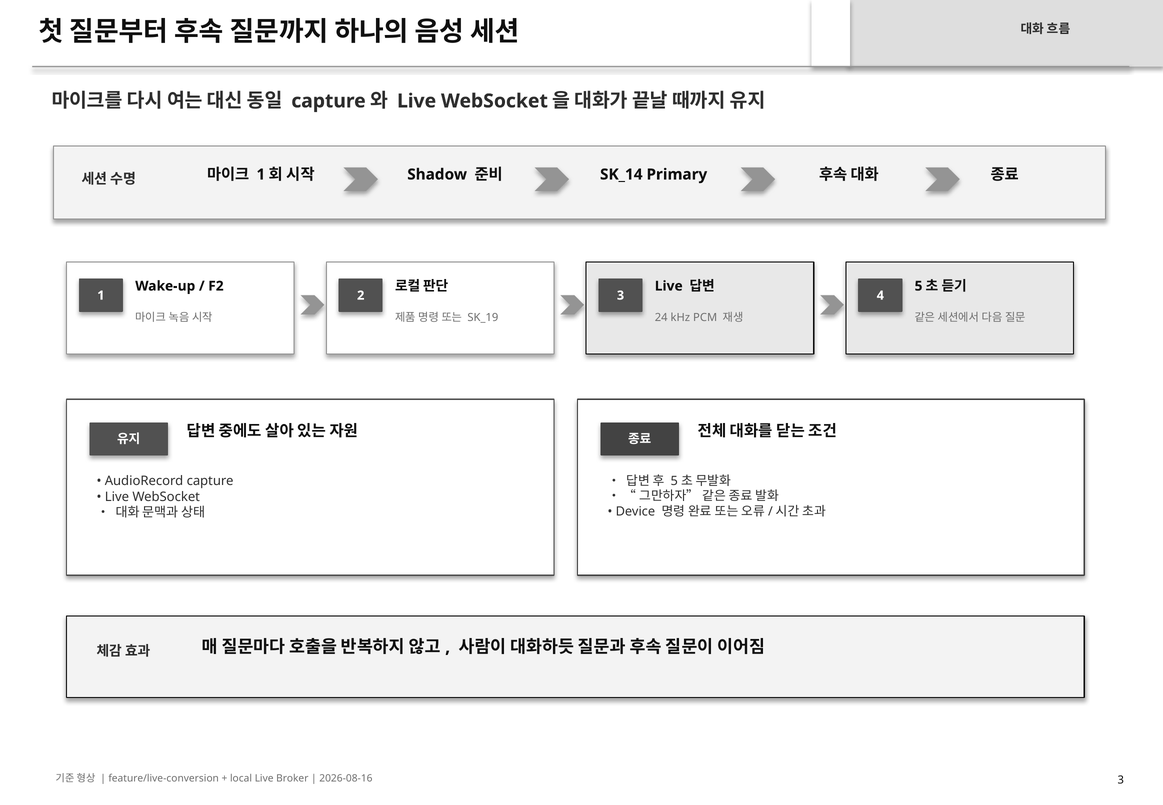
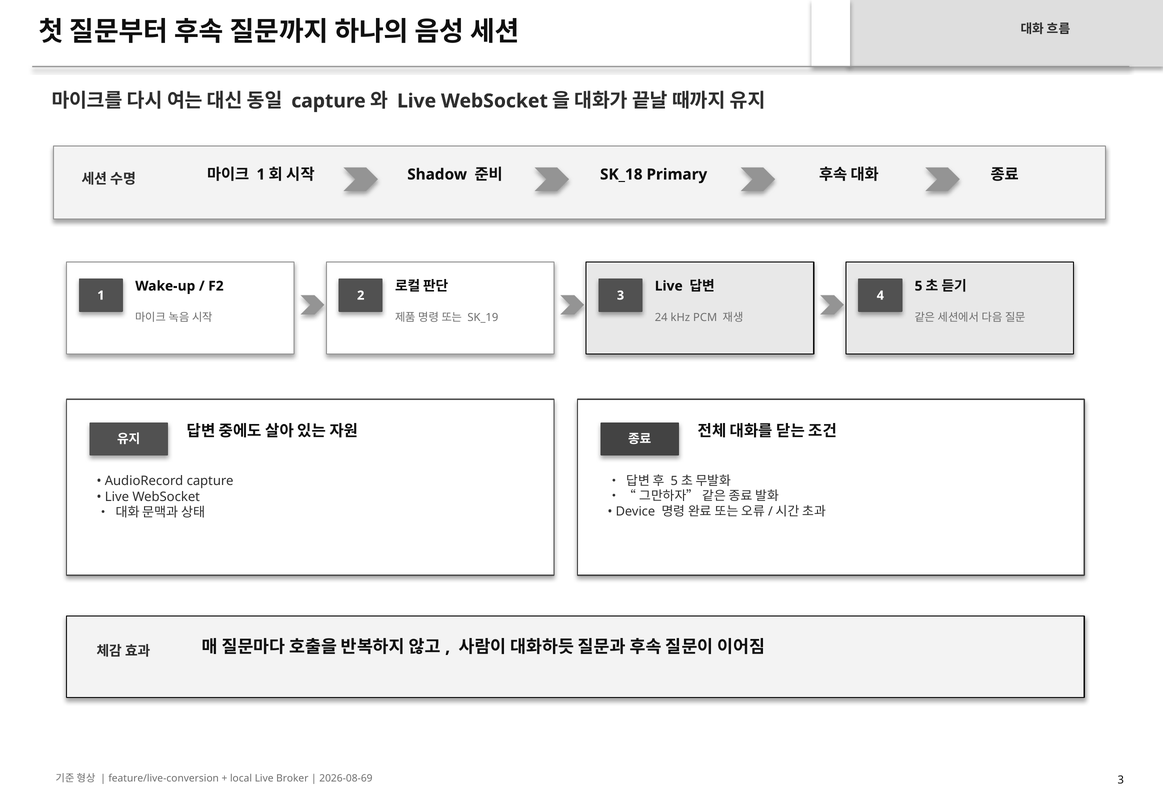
SK_14: SK_14 -> SK_18 (621, 174)
2026-08-16: 2026-08-16 -> 2026-08-69 (346, 779)
